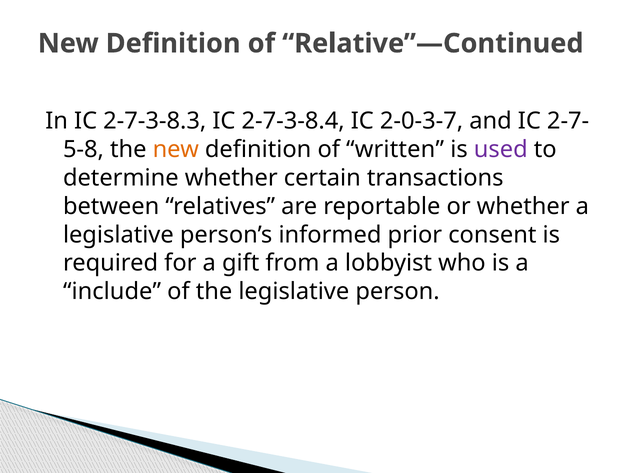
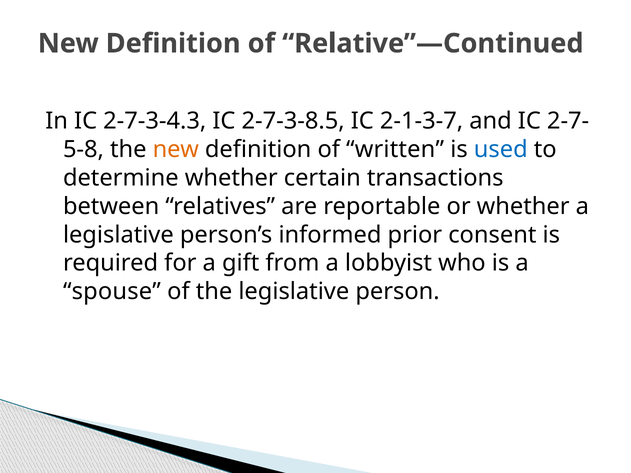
2-7-3-8.3: 2-7-3-8.3 -> 2-7-3-4.3 (155, 121)
2-7-3-8.4: 2-7-3-8.4 -> 2-7-3-8.5 (293, 121)
2-0-3-7: 2-0-3-7 -> 2-1-3-7 (422, 121)
used colour: purple -> blue (501, 150)
include: include -> spouse (112, 292)
